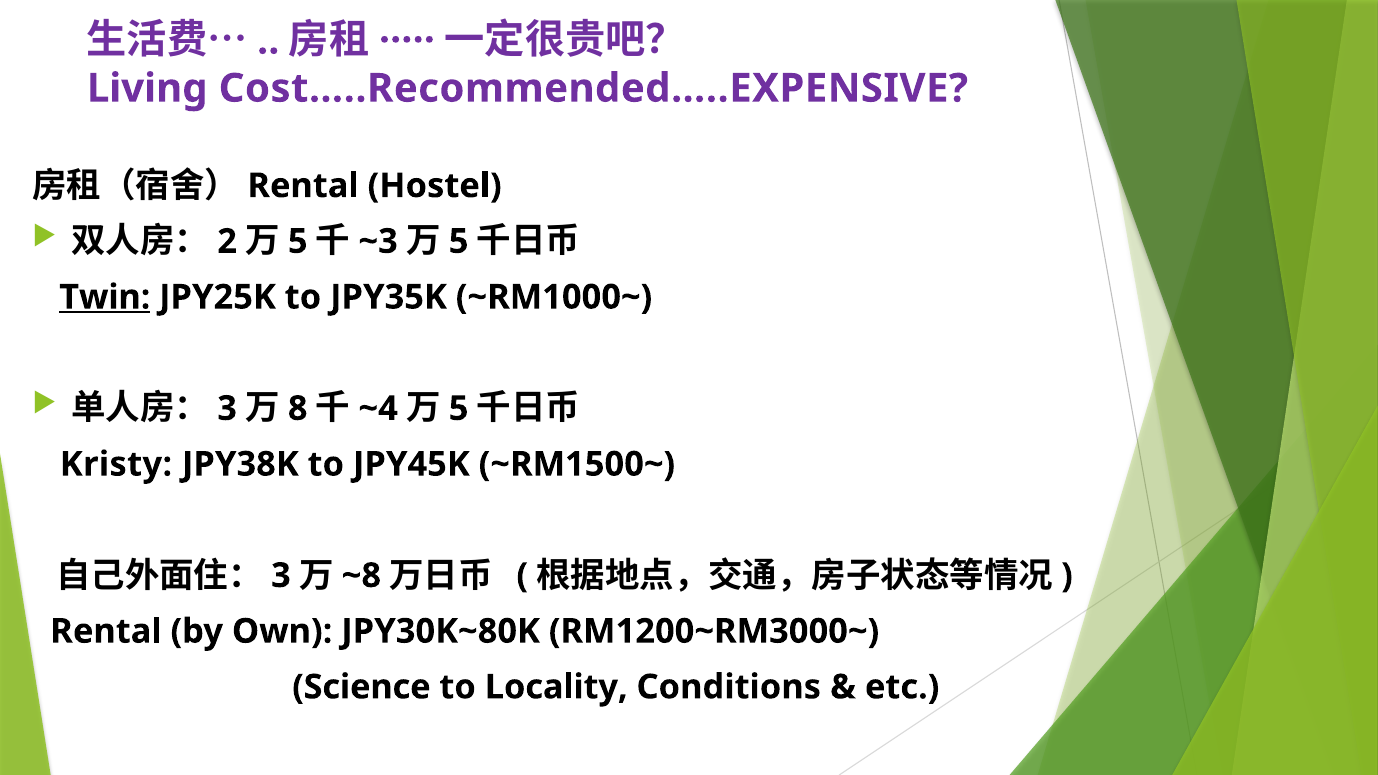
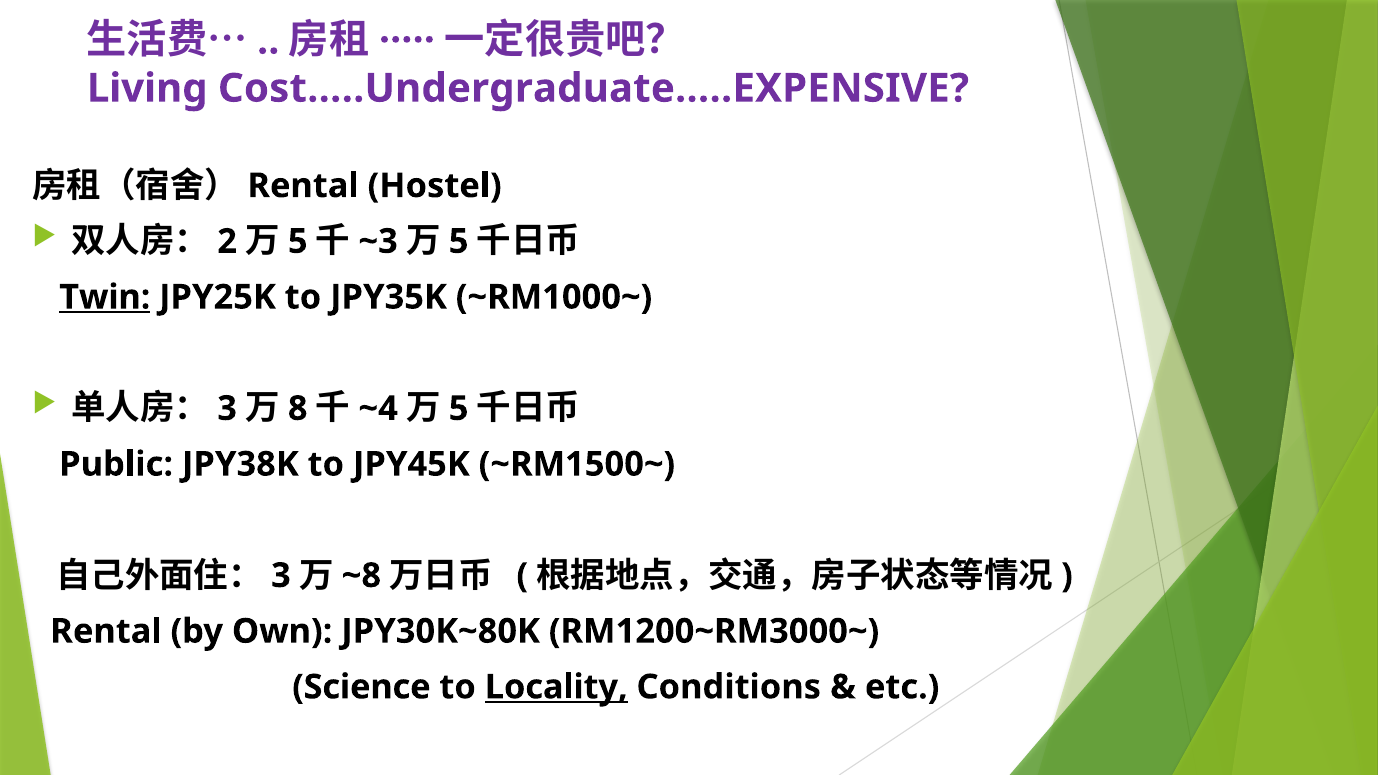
Cost…..Recommended…..EXPENSIVE: Cost…..Recommended…..EXPENSIVE -> Cost…..Undergraduate…..EXPENSIVE (593, 88)
Kristy: Kristy -> Public (116, 464)
Locality underline: none -> present (556, 687)
